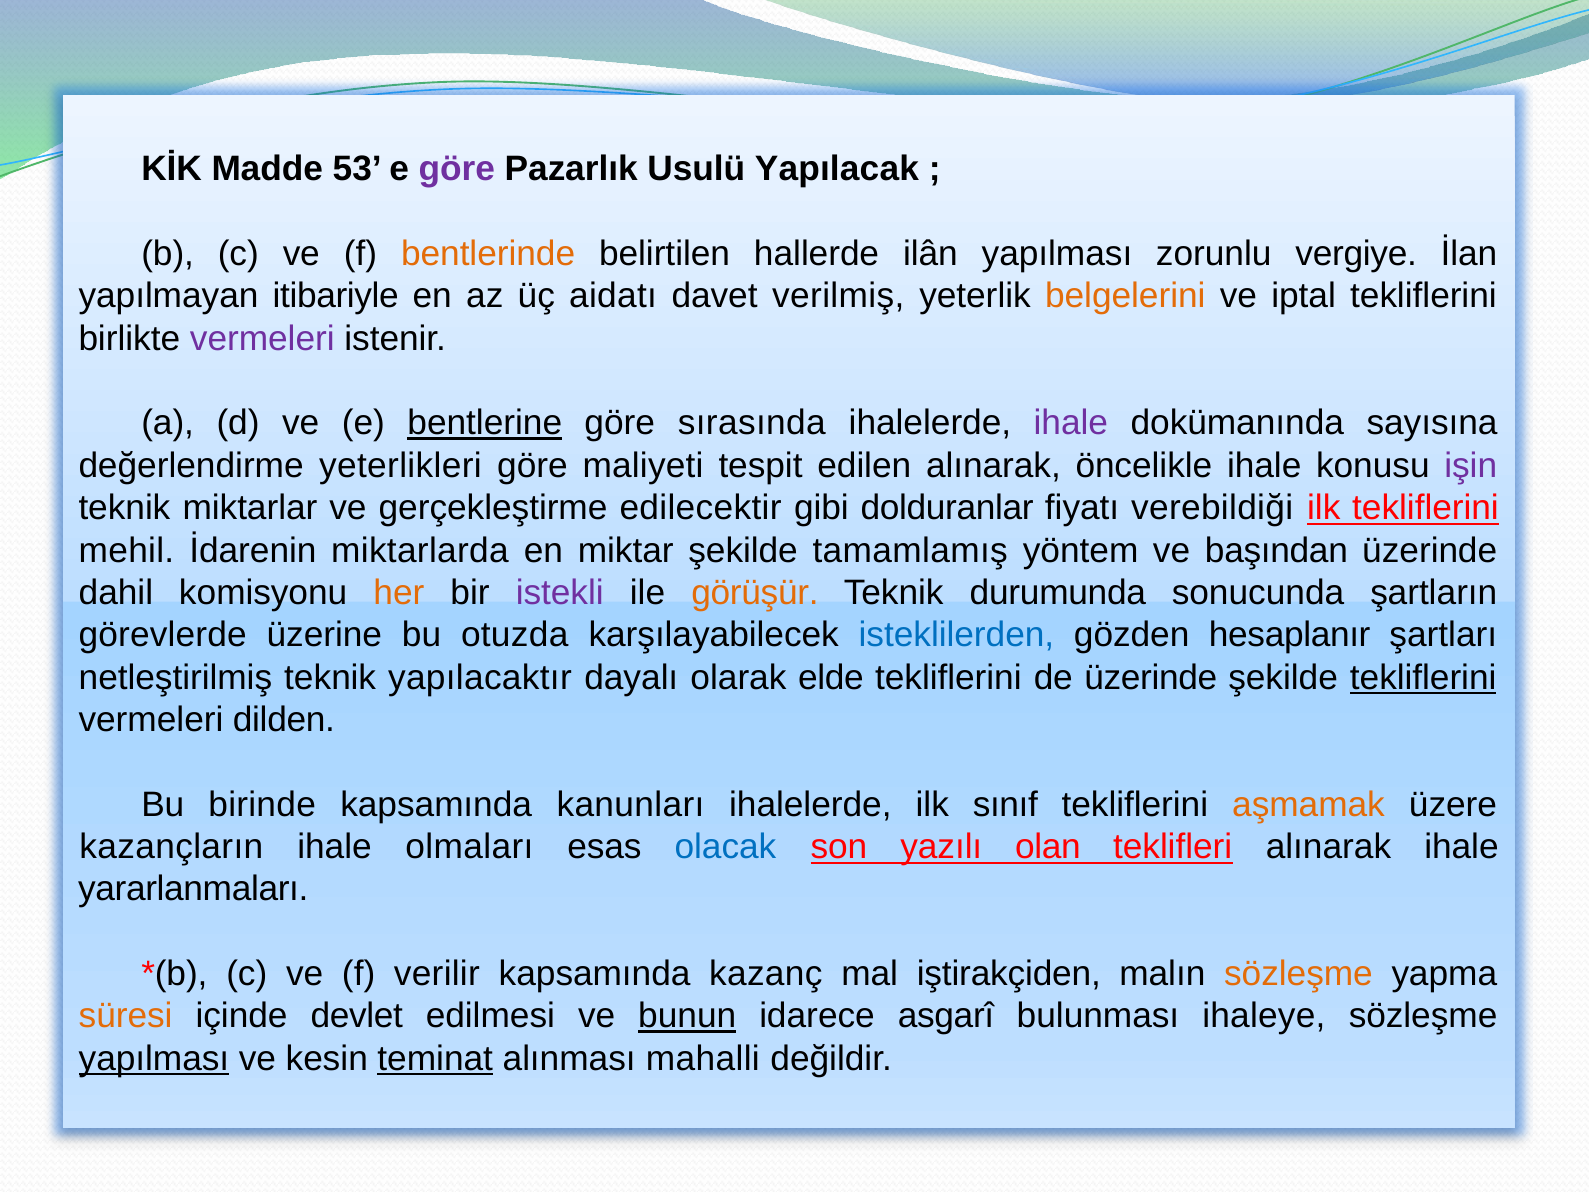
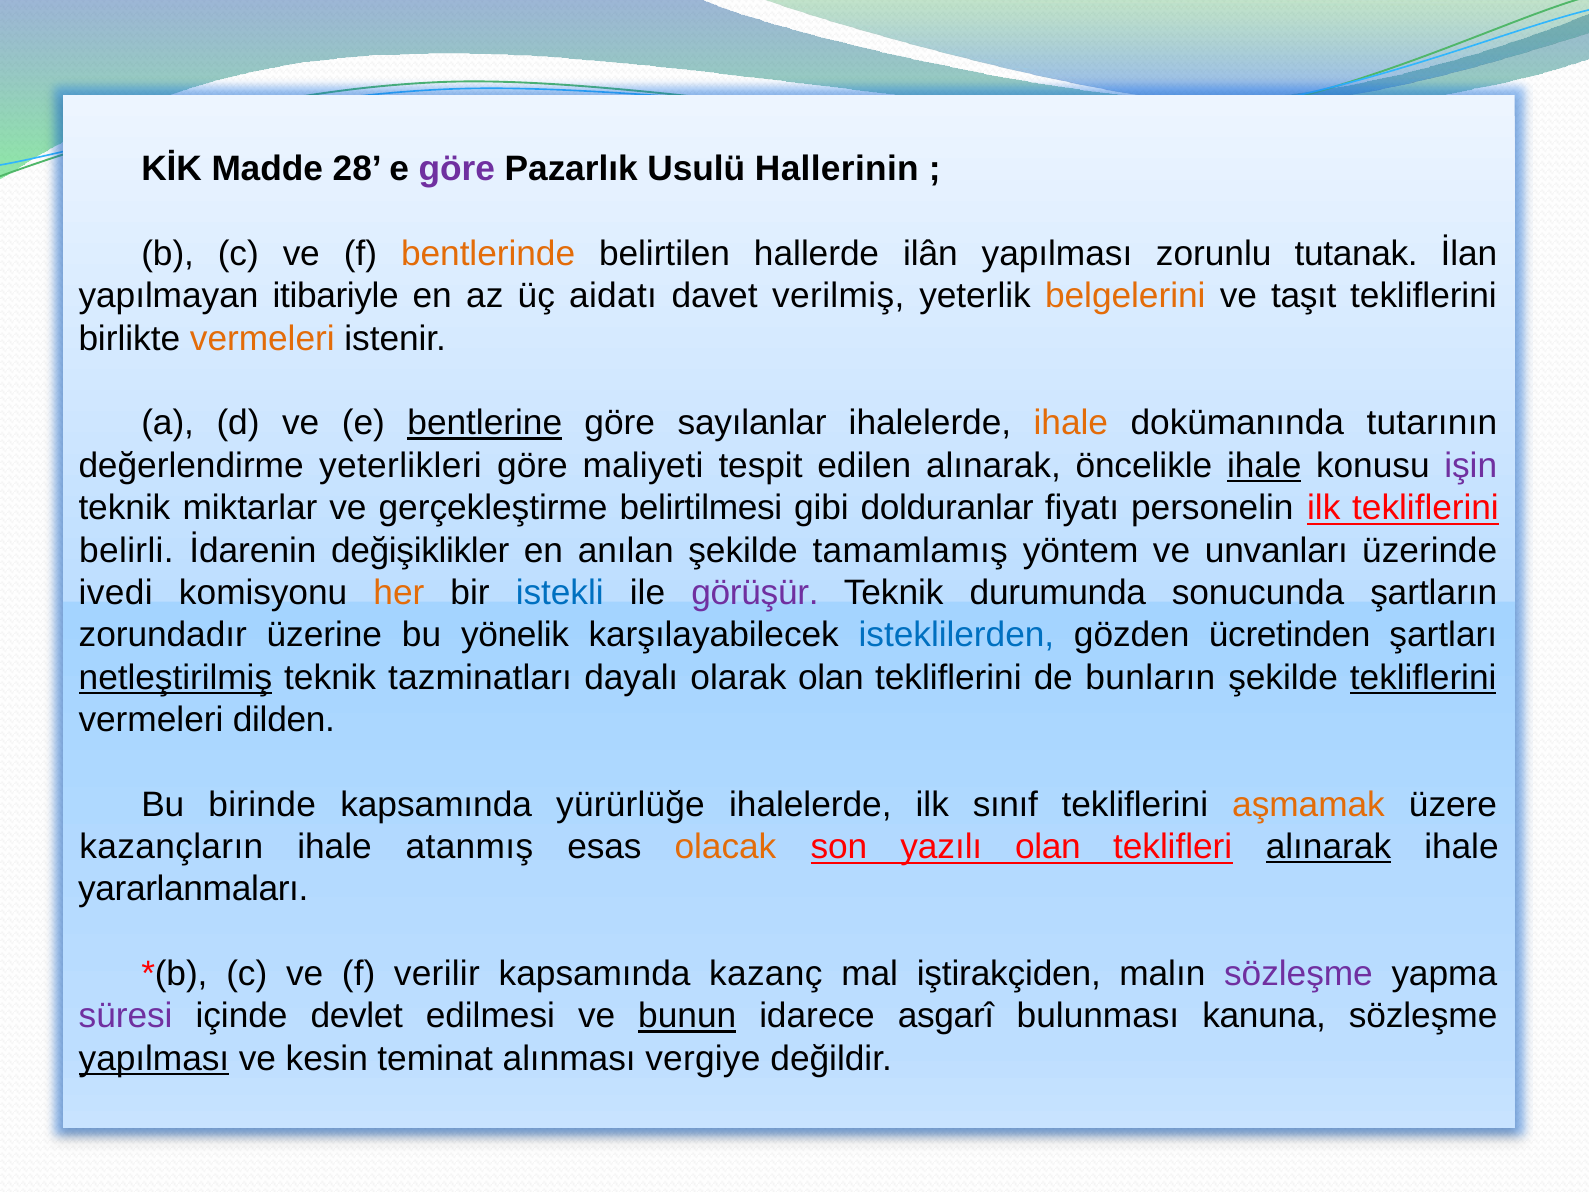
53: 53 -> 28 (357, 169)
Yapılacak: Yapılacak -> Hallerinin (837, 169)
vergiye: vergiye -> tutanak (1356, 254)
iptal: iptal -> taşıt (1304, 296)
vermeleri colour: purple -> orange (262, 338)
sırasında: sırasında -> sayılanlar (752, 423)
ihale colour: purple -> orange (1071, 423)
sayısına: sayısına -> tutarının (1432, 423)
ihale underline: none -> present (1264, 466)
edilecektir: edilecektir -> belirtilmesi (701, 508)
verebildiği: verebildiği -> personelin (1212, 508)
mehil: mehil -> belirli (126, 550)
miktarlarda: miktarlarda -> değişiklikler (420, 550)
miktar: miktar -> anılan (626, 550)
başından: başından -> unvanları (1276, 550)
dahil: dahil -> ivedi (116, 593)
istekli colour: purple -> blue (560, 593)
görüşür colour: orange -> purple (755, 593)
görevlerde: görevlerde -> zorundadır (163, 635)
otuzda: otuzda -> yönelik (515, 635)
hesaplanır: hesaplanır -> ücretinden (1290, 635)
netleştirilmiş underline: none -> present (175, 677)
yapılacaktır: yapılacaktır -> tazminatları (480, 677)
olarak elde: elde -> olan (831, 677)
de üzerinde: üzerinde -> bunların (1150, 677)
kanunları: kanunları -> yürürlüğe (631, 804)
olmaları: olmaları -> atanmış (469, 847)
olacak colour: blue -> orange (725, 847)
alınarak underline: none -> present (1328, 847)
sözleşme colour: orange -> purple (1299, 974)
süresi colour: orange -> purple (126, 1016)
ihaleye: ihaleye -> kanuna (1264, 1016)
teminat underline: present -> none (435, 1058)
mahalli: mahalli -> vergiye (703, 1058)
